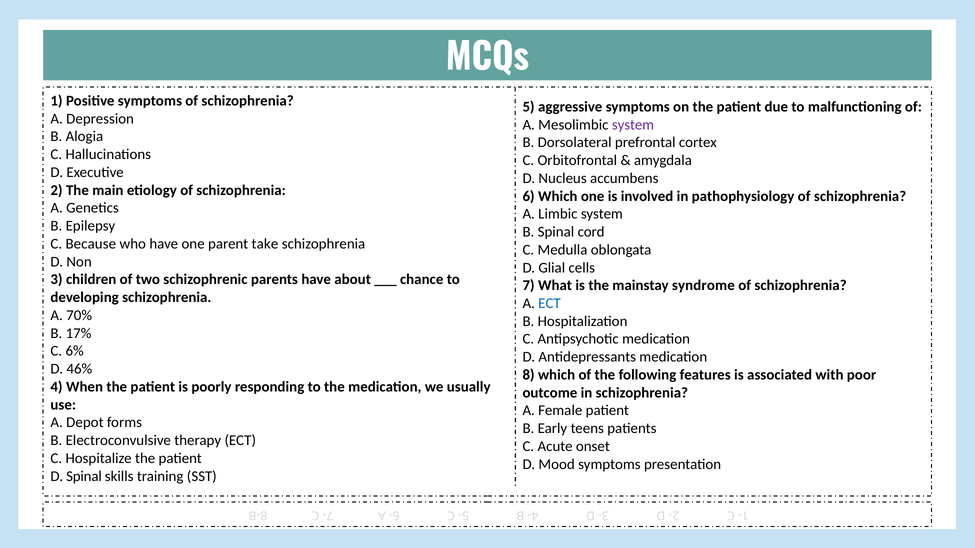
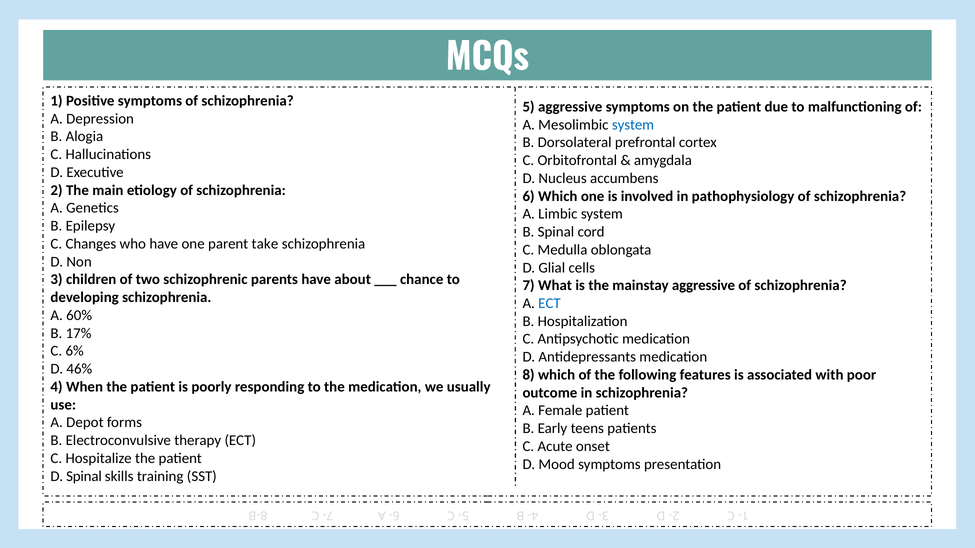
system colour: purple -> blue (633, 125)
Because: Because -> Changes (91, 244)
mainstay syndrome: syndrome -> aggressive (704, 286)
70%: 70% -> 60% (79, 316)
